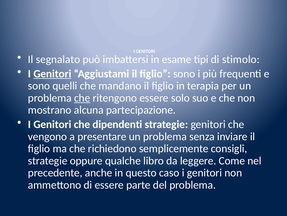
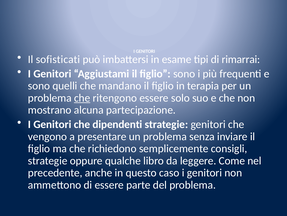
segnalato: segnalato -> sofisticati (58, 59)
stimolo: stimolo -> rimarrai (241, 59)
Genitori underline: present -> none (52, 73)
